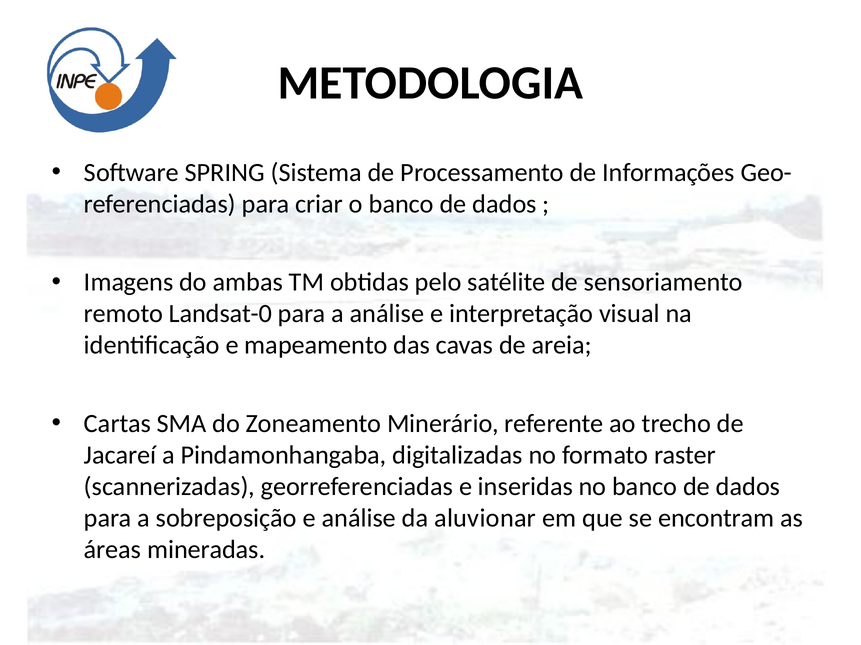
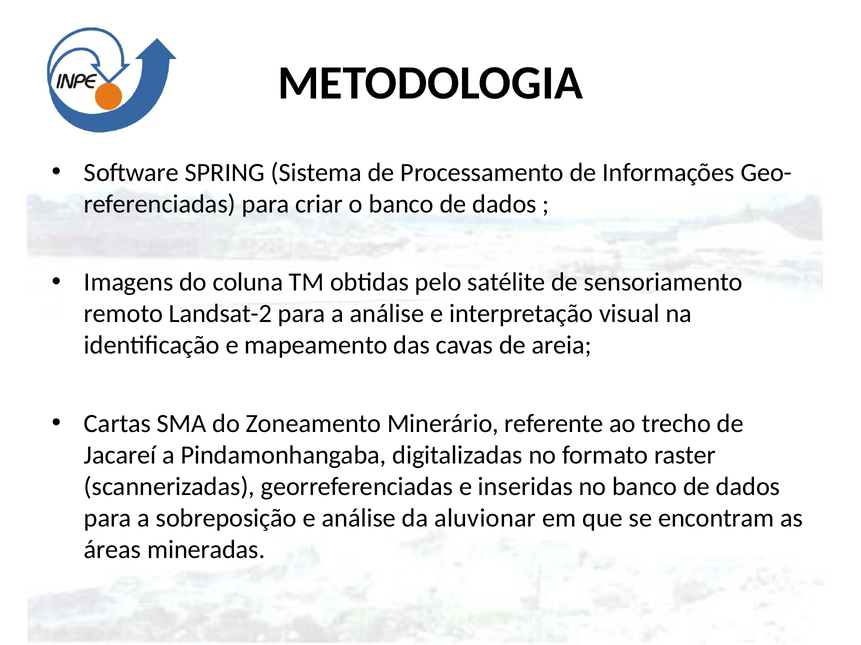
ambas: ambas -> coluna (248, 283)
Landsat-0: Landsat-0 -> Landsat-2 (220, 314)
